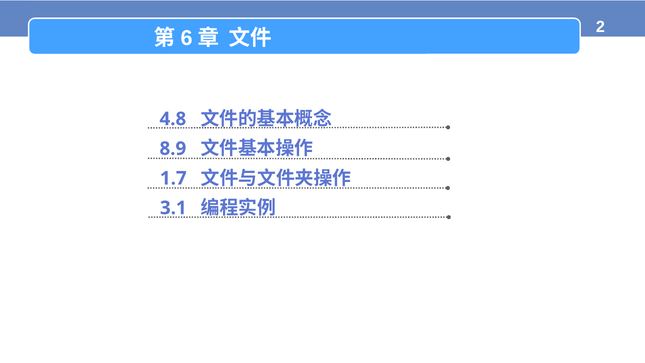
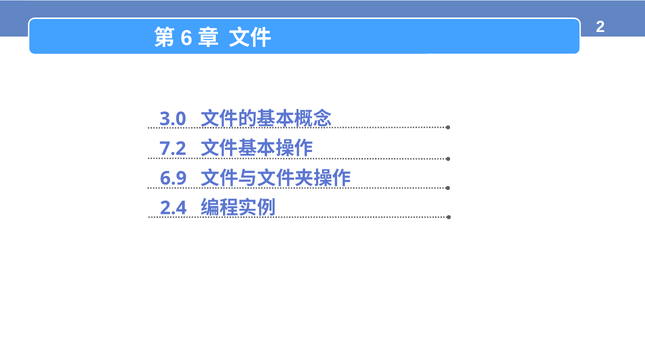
4.8: 4.8 -> 3.0 (173, 119)
8.9: 8.9 -> 7.2 (173, 149)
1.7: 1.7 -> 6.9 (173, 178)
3.1: 3.1 -> 2.4 (173, 208)
